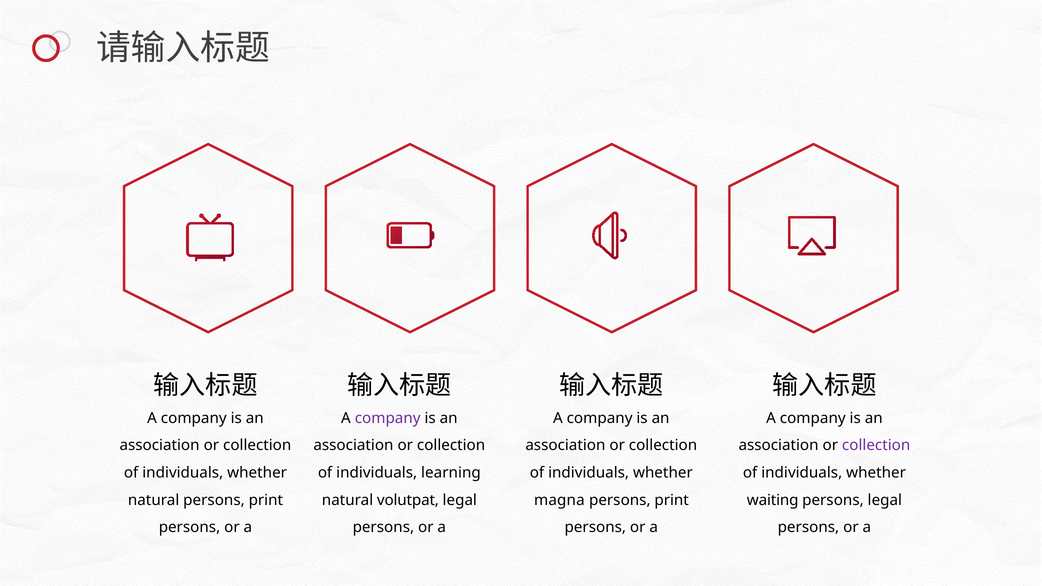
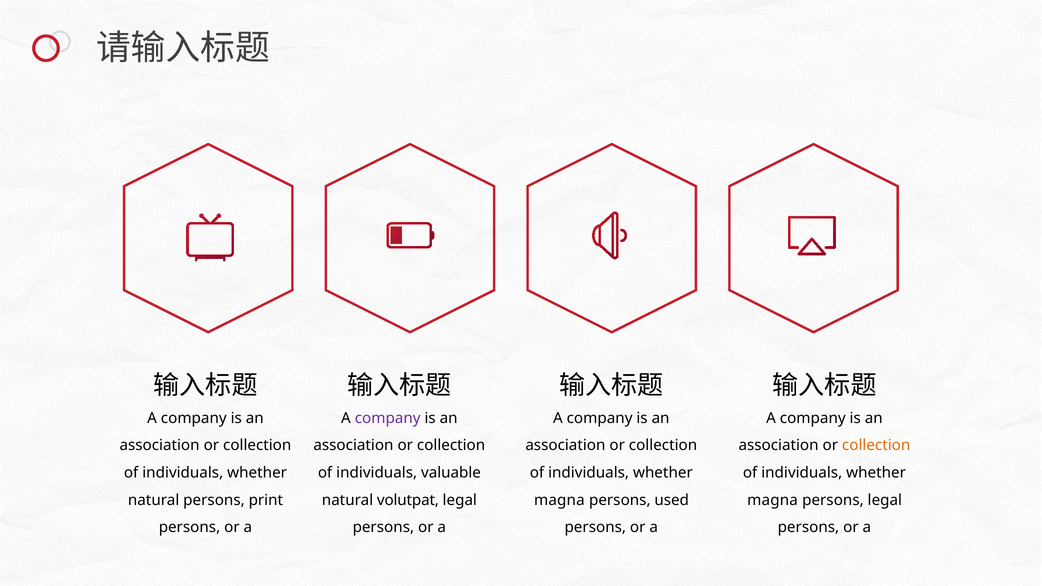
collection colour: purple -> orange (876, 446)
learning: learning -> valuable (451, 473)
print: print -> used (672, 500)
waiting: waiting -> magna (773, 500)
